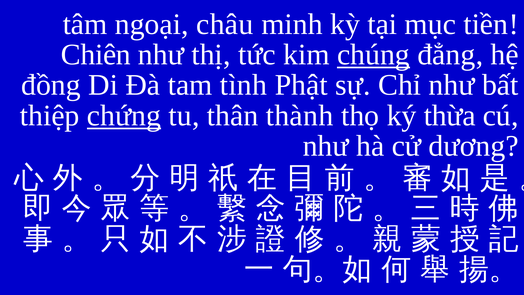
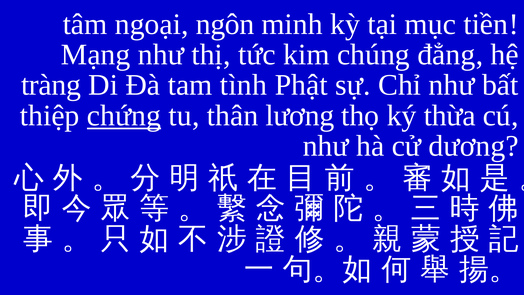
châu: châu -> ngôn (225, 24)
Chiên: Chiên -> Mạng (96, 55)
chúng underline: present -> none (373, 55)
đồng: đồng -> tràng (51, 85)
thành: thành -> lương (300, 115)
